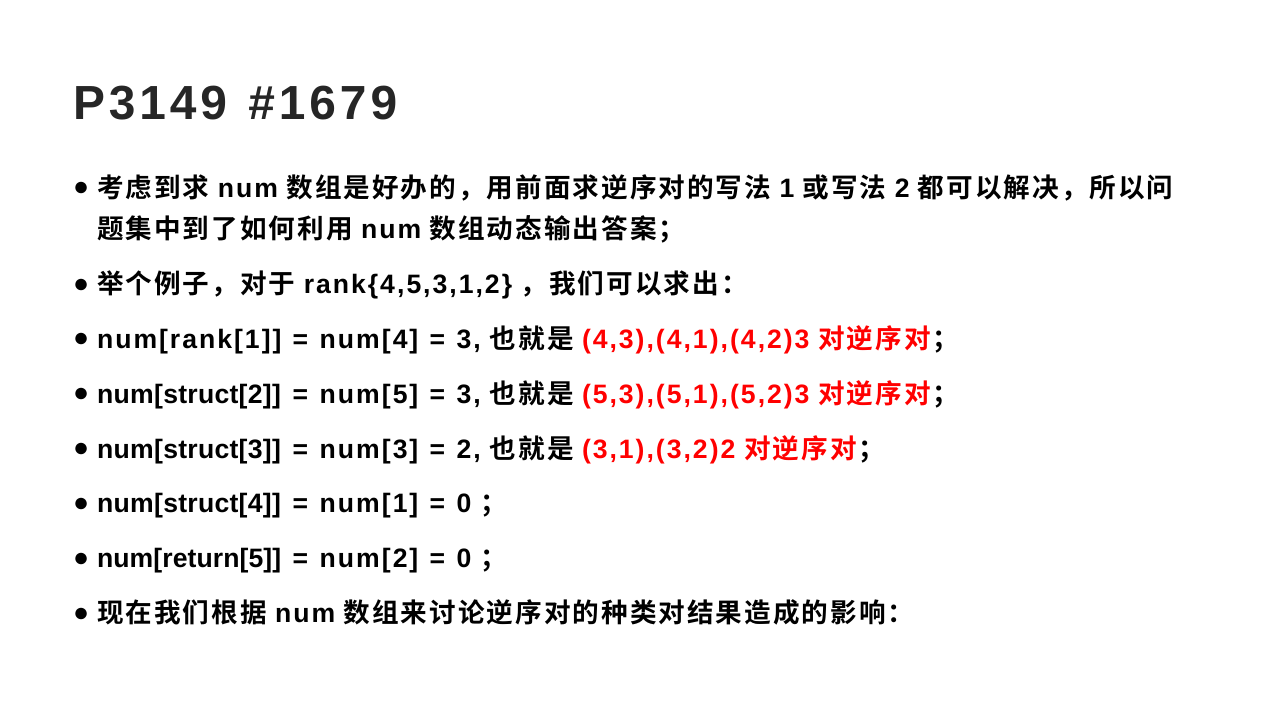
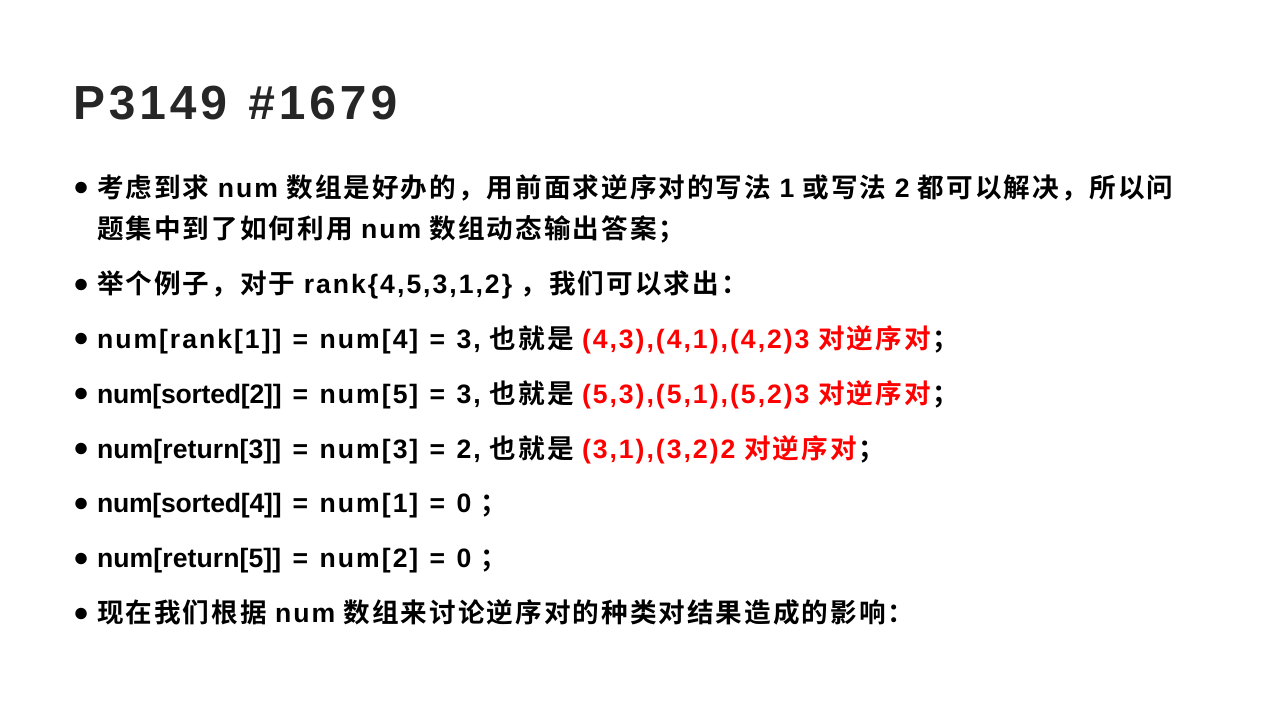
num[struct[2: num[struct[2 -> num[sorted[2 (189, 394)
num[struct[3: num[struct[3 -> num[return[3 (189, 449)
num[struct[4: num[struct[4 -> num[sorted[4 (189, 504)
